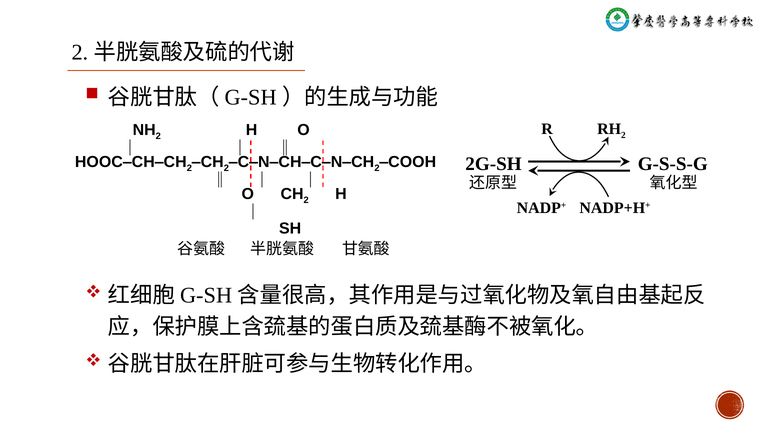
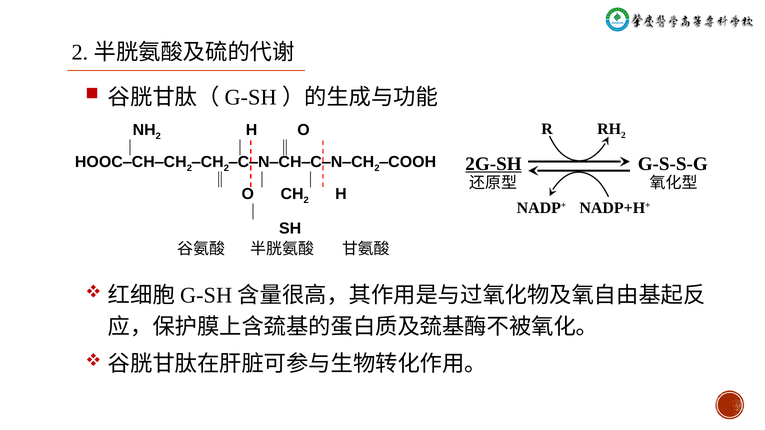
2G-SH underline: none -> present (494, 164)
